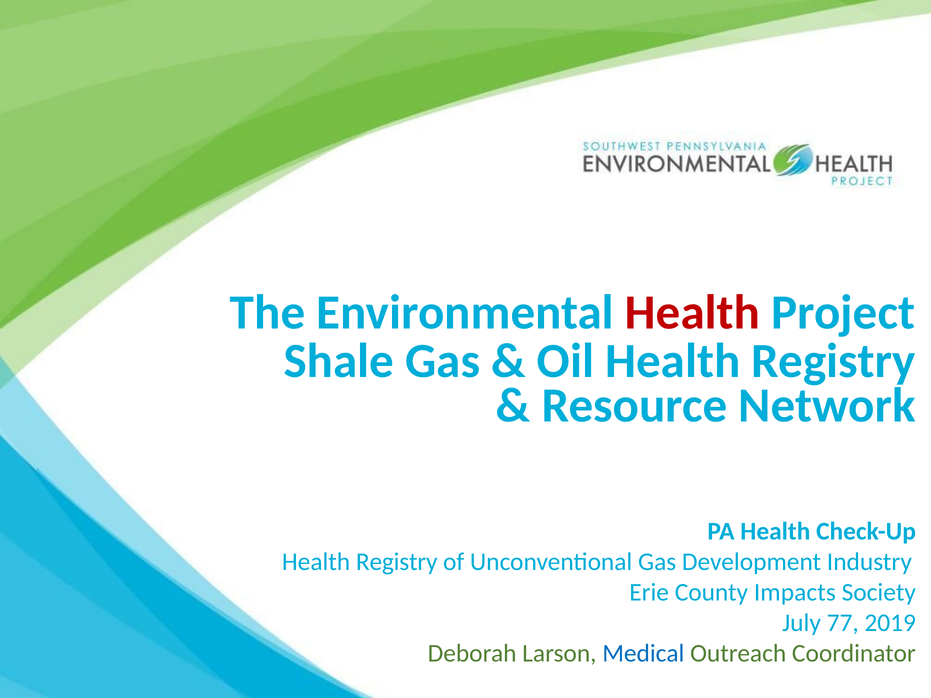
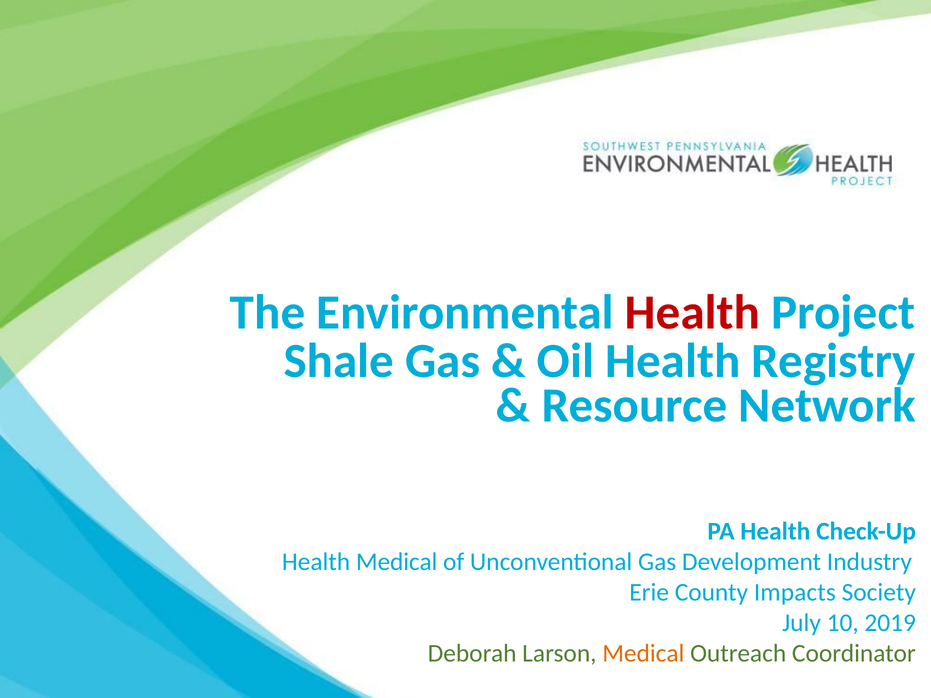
Registry: Registry -> Medical (397, 562)
77: 77 -> 10 (843, 623)
Medical colour: blue -> orange (643, 654)
